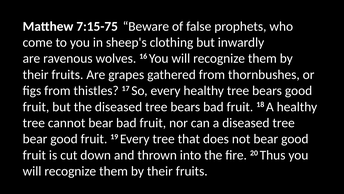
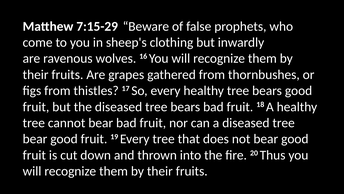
7:15-75: 7:15-75 -> 7:15-29 (97, 26)
